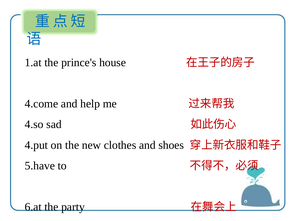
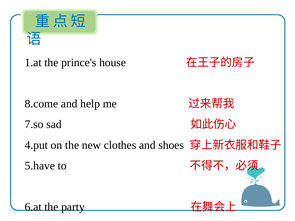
4.come: 4.come -> 8.come (41, 104)
4.so: 4.so -> 7.so (34, 125)
